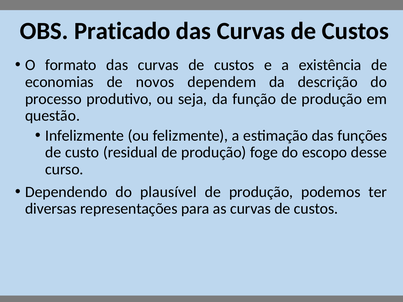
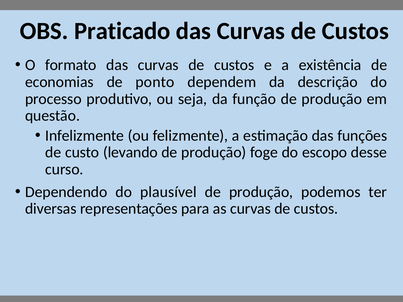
novos: novos -> ponto (155, 82)
residual: residual -> levando (130, 153)
